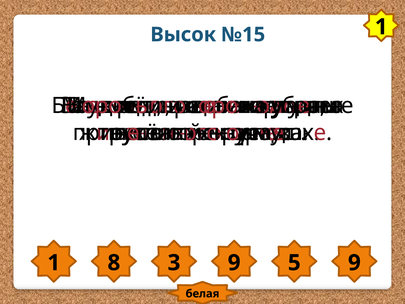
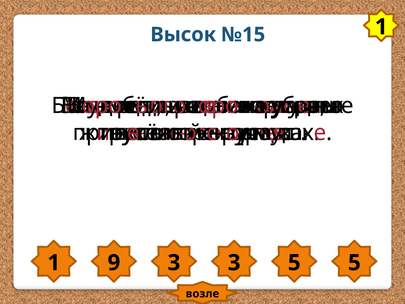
8: 8 -> 9 (114, 263)
3 9: 9 -> 3 (234, 263)
5 9: 9 -> 5 (354, 263)
белая: белая -> возле (202, 293)
